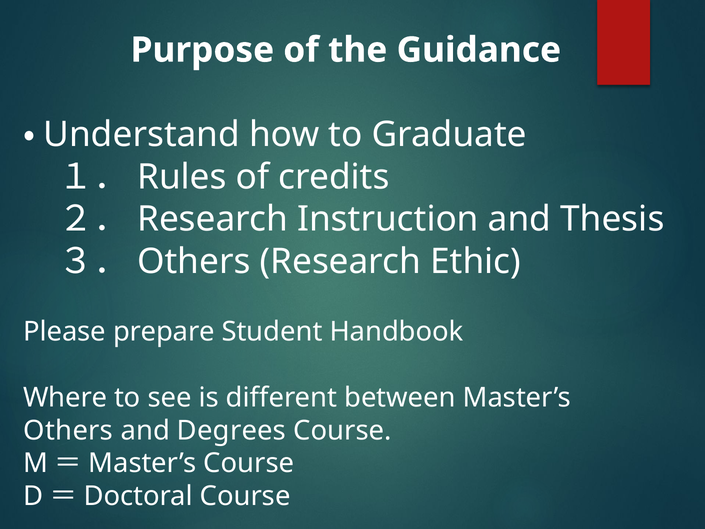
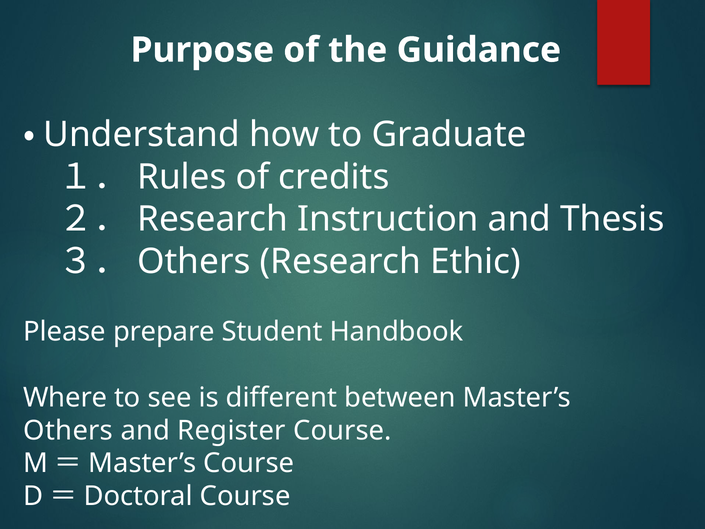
Degrees: Degrees -> Register (232, 430)
